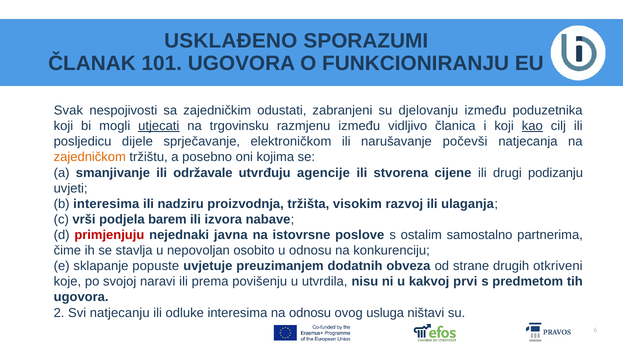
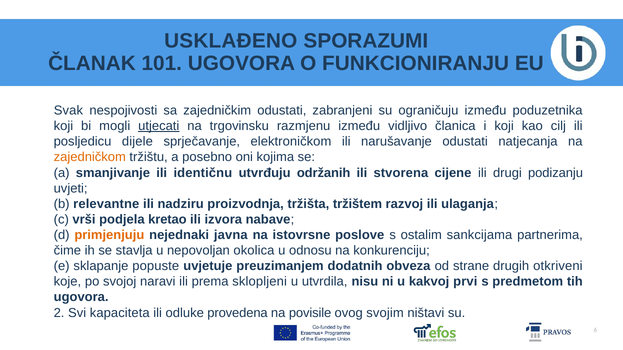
djelovanju: djelovanju -> ograničuju (428, 111)
kao underline: present -> none (532, 126)
narušavanje počevši: počevši -> odustati (465, 142)
održavale: održavale -> identičnu (203, 173)
agencije: agencije -> održanih (324, 173)
b interesima: interesima -> relevantne (106, 204)
visokim: visokim -> tržištem (358, 204)
barem: barem -> kretao (167, 220)
primjenjuju colour: red -> orange (109, 235)
samostalno: samostalno -> sankcijama (479, 235)
osobito: osobito -> okolica (254, 251)
povišenju: povišenju -> sklopljeni (260, 282)
natjecanju: natjecanju -> kapaciteta (120, 313)
odluke interesima: interesima -> provedena (238, 313)
na odnosu: odnosu -> povisile (310, 313)
usluga: usluga -> svojim (385, 313)
